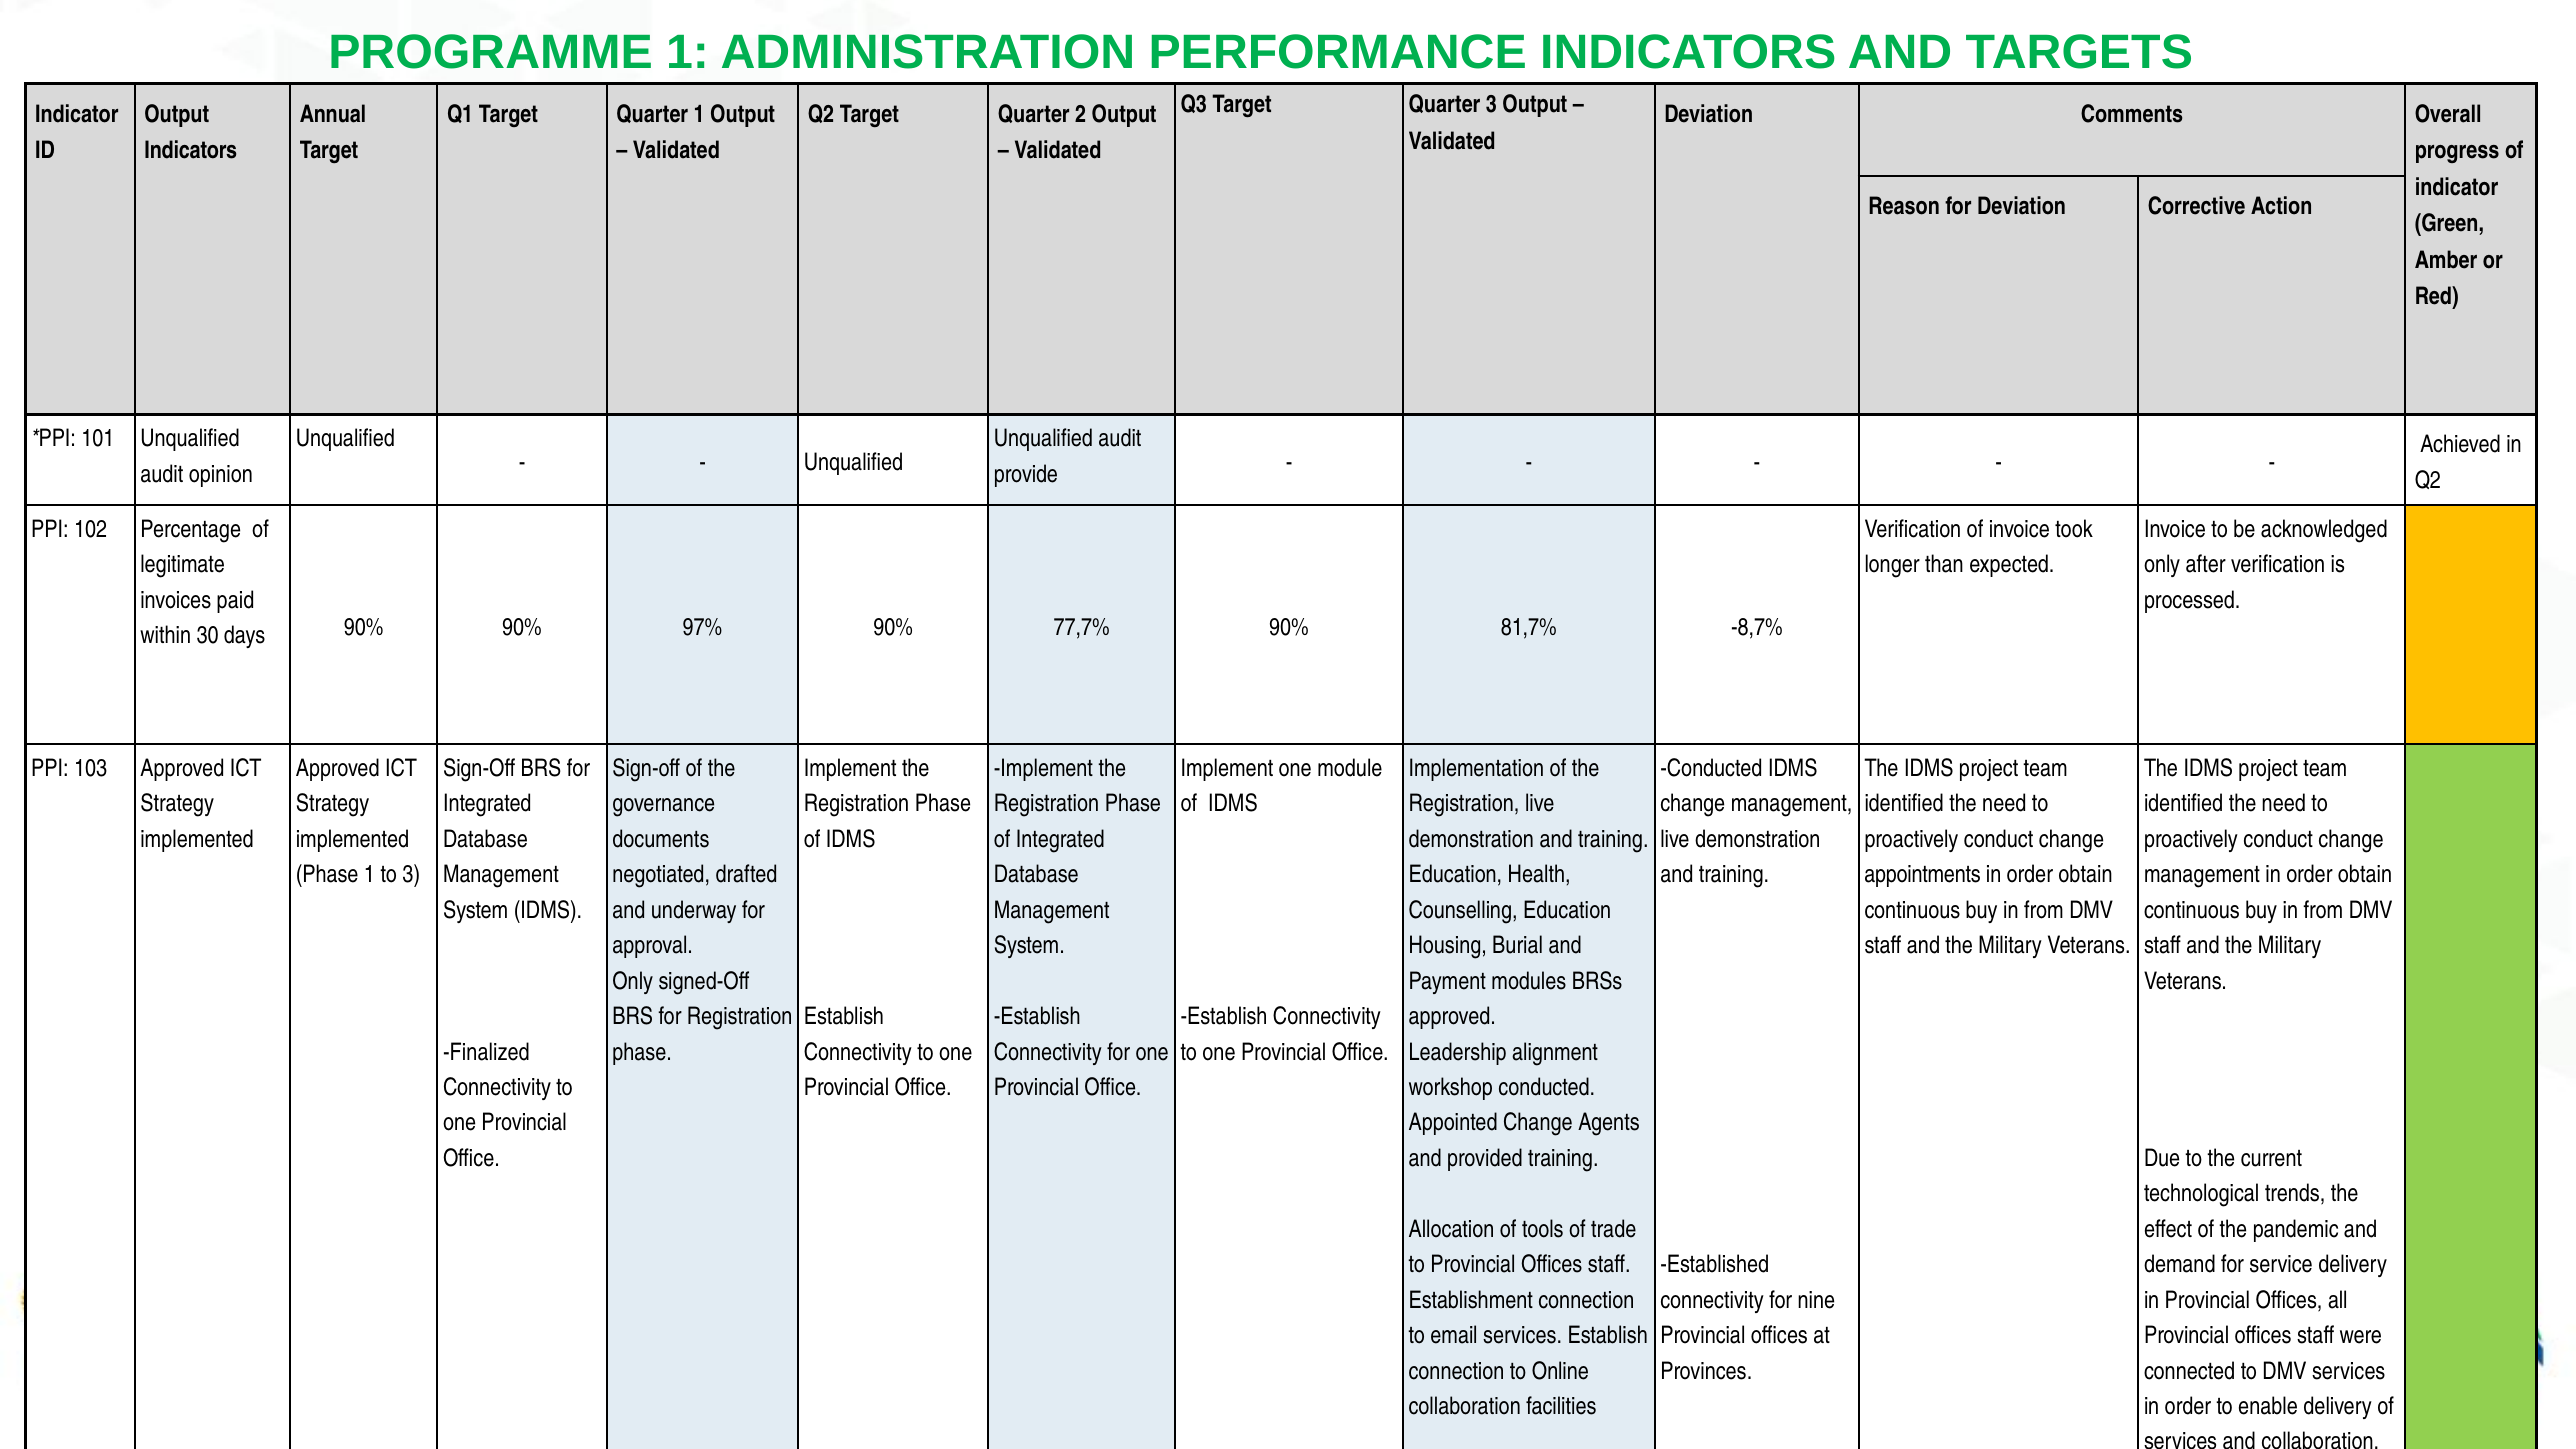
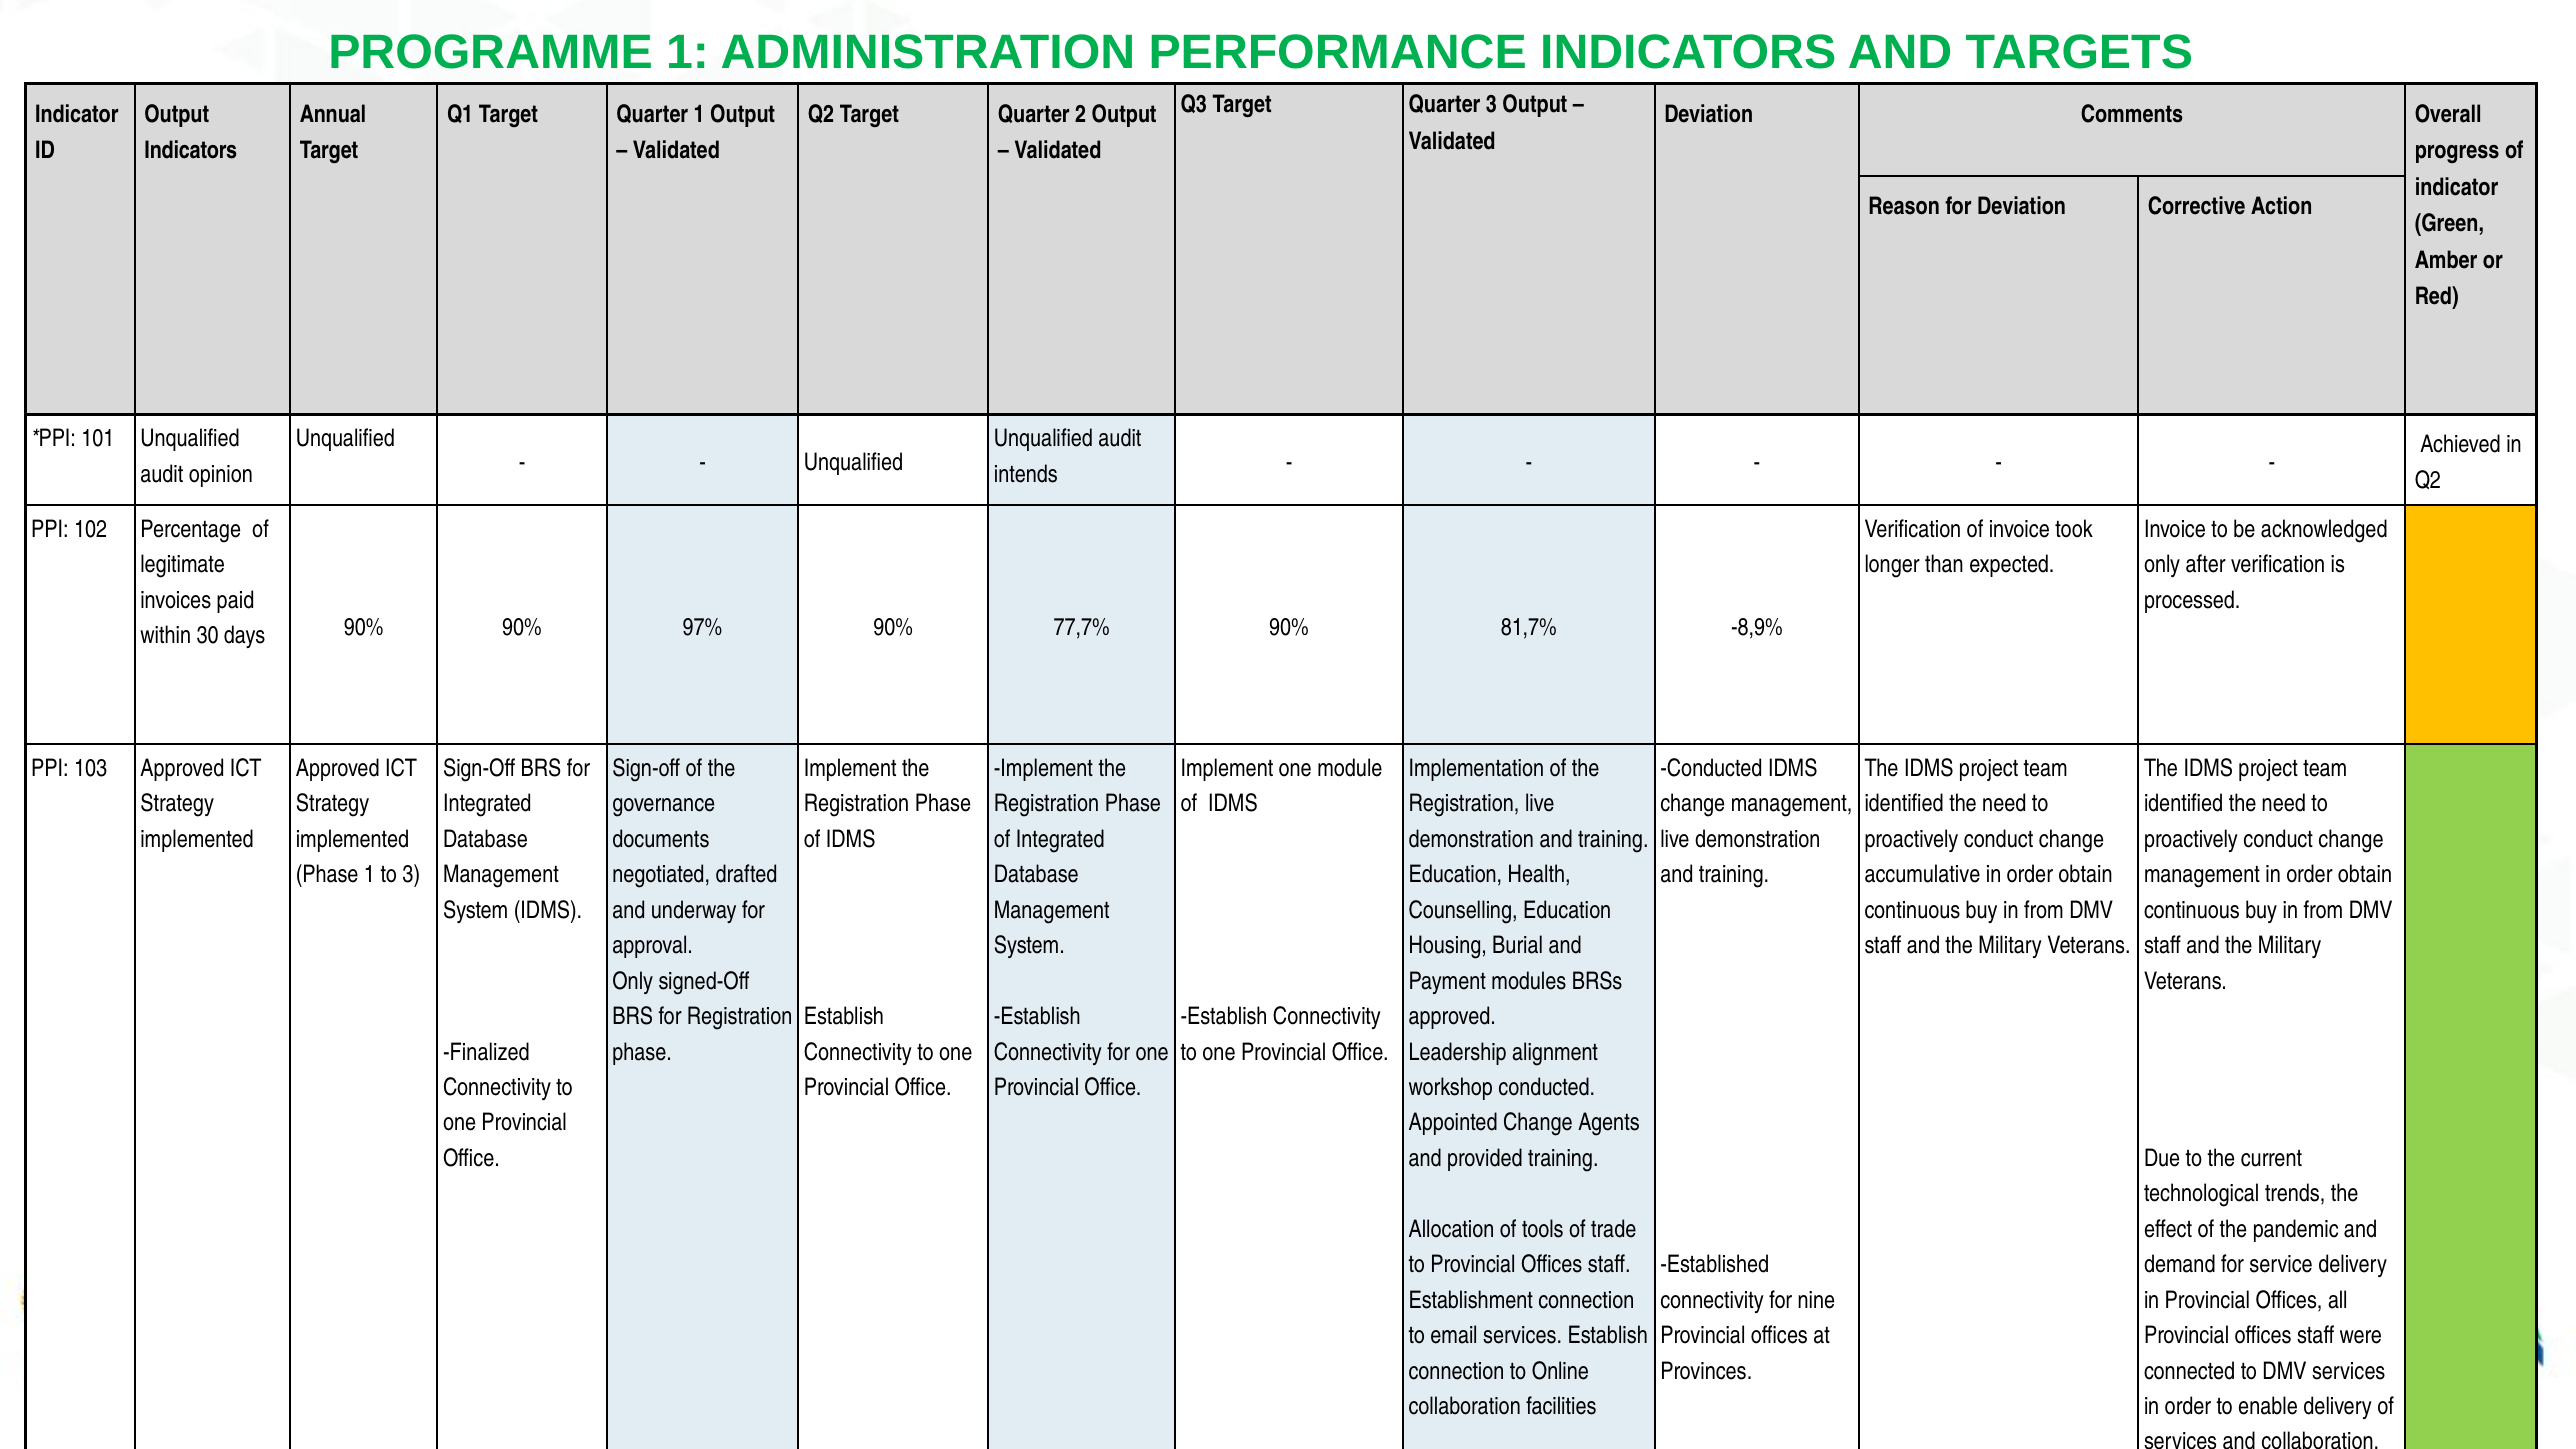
provide: provide -> intends (1026, 474)
-8,7%: -8,7% -> -8,9% (1757, 627)
appointments: appointments -> accumulative (1922, 875)
